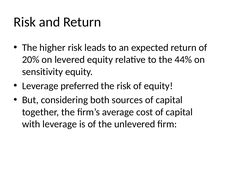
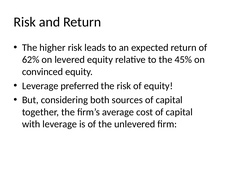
20%: 20% -> 62% (31, 59)
44%: 44% -> 45% (183, 59)
sensitivity: sensitivity -> convinced (43, 72)
